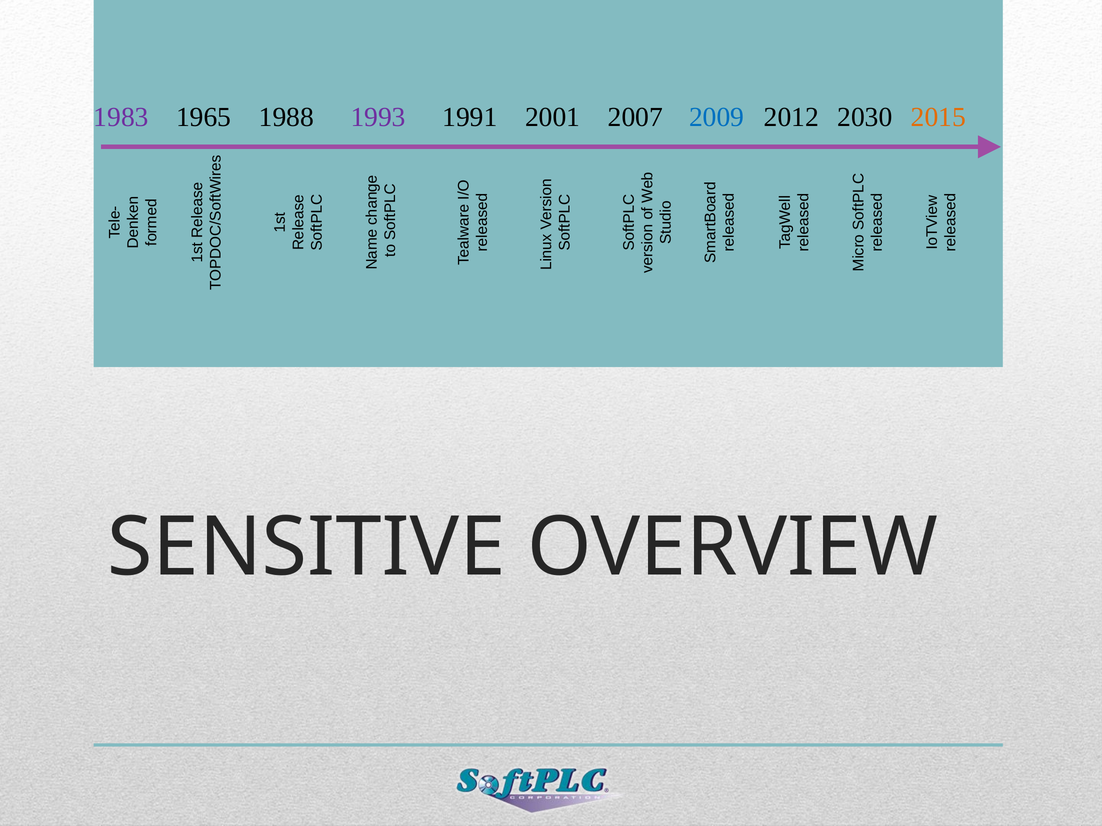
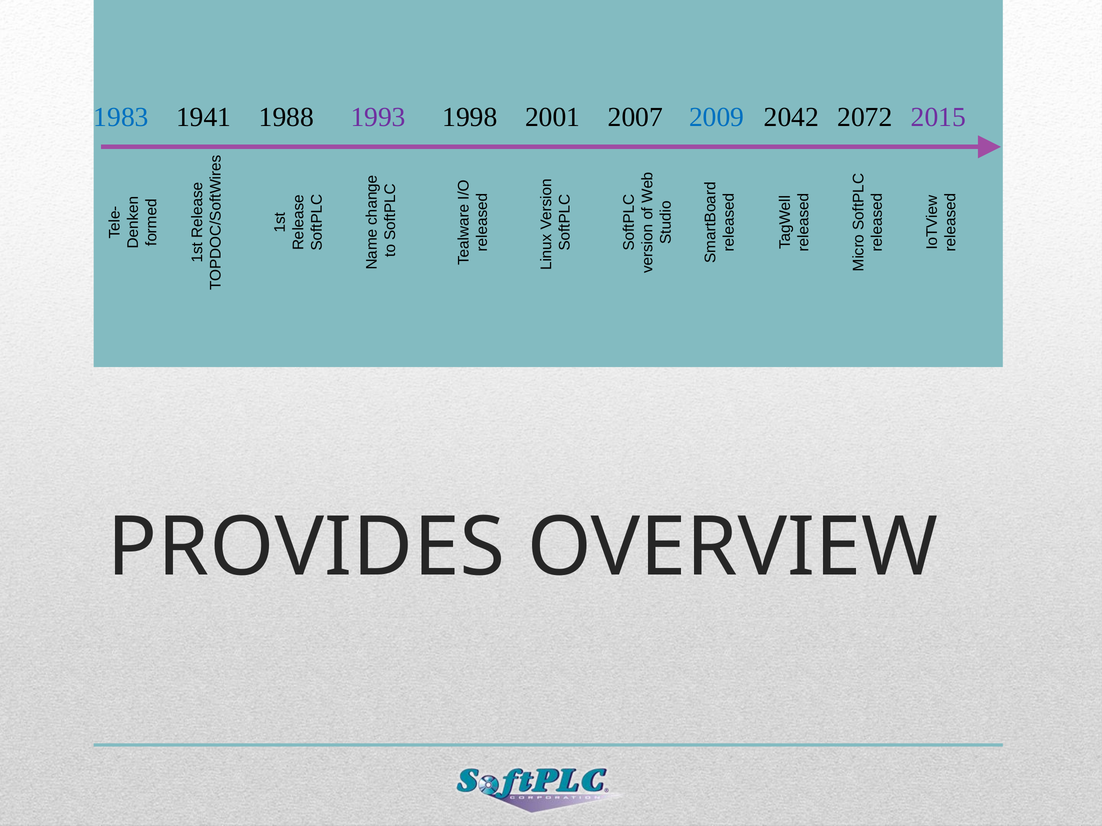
1983 colour: purple -> blue (121, 117)
1965: 1965 -> 1941 (204, 117)
1991: 1991 -> 1998 (470, 117)
2012: 2012 -> 2042 (791, 117)
2030: 2030 -> 2072 (865, 117)
2015 colour: orange -> purple (938, 117)
SENSITIVE: SENSITIVE -> PROVIDES (306, 548)
